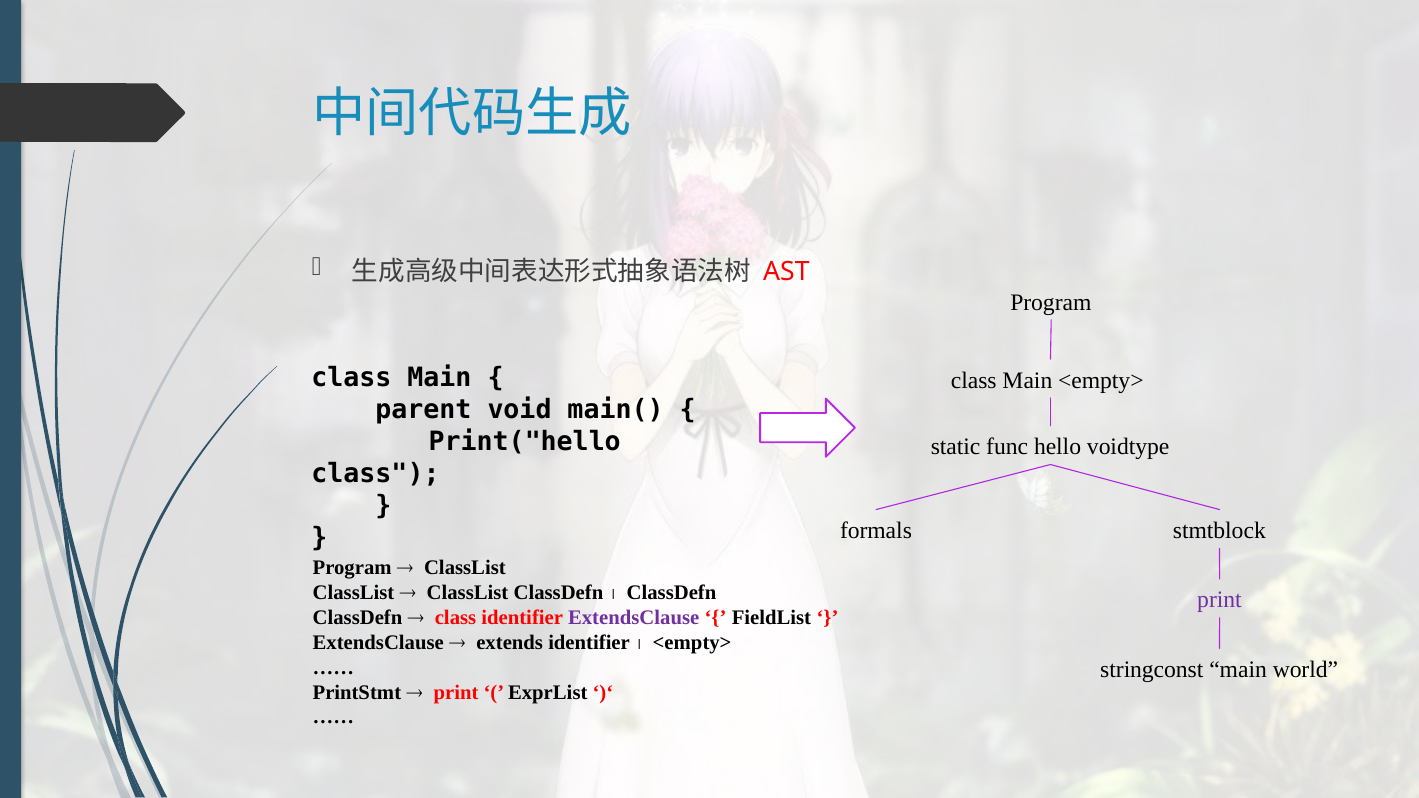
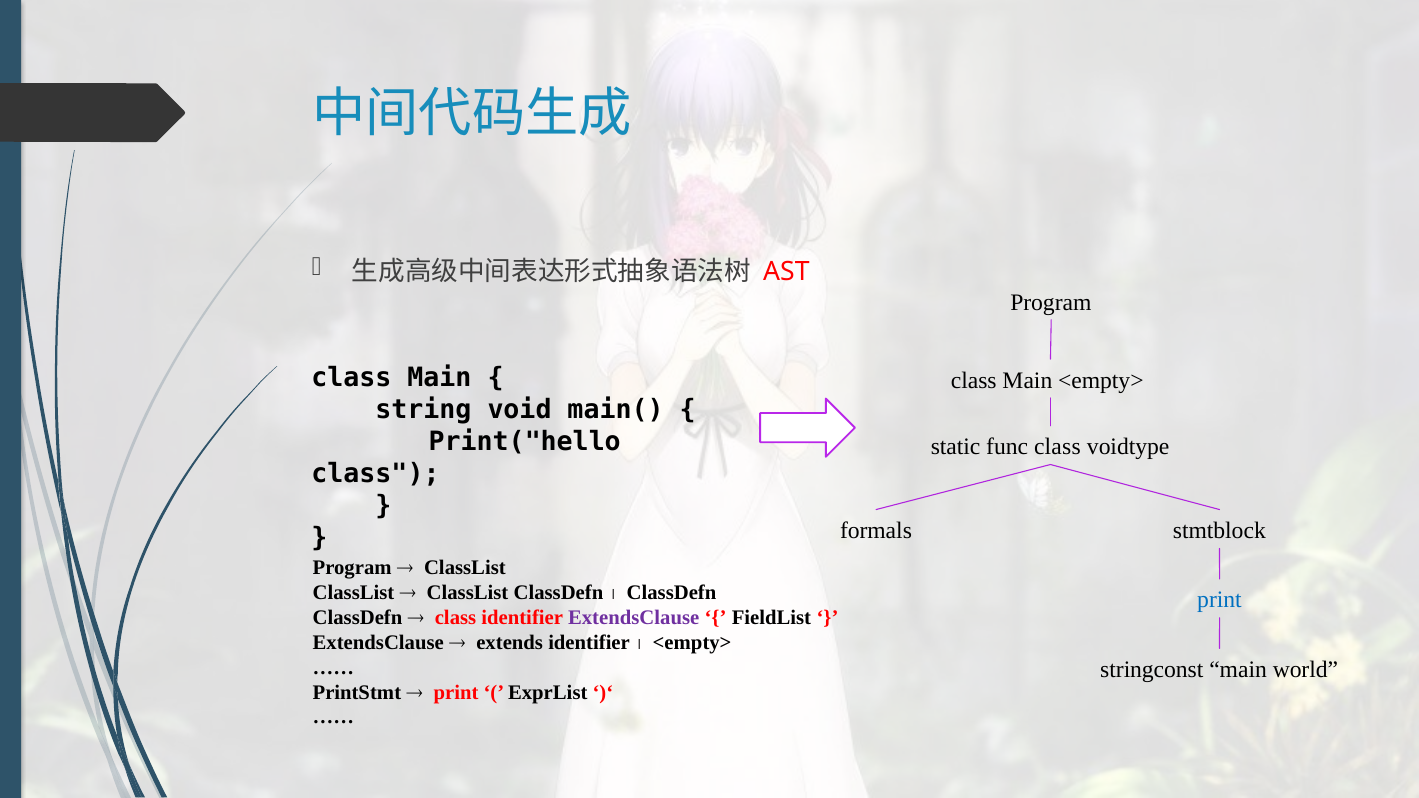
parent: parent -> string (423, 410)
func hello: hello -> class (1057, 447)
print colour: purple -> blue (1219, 600)
